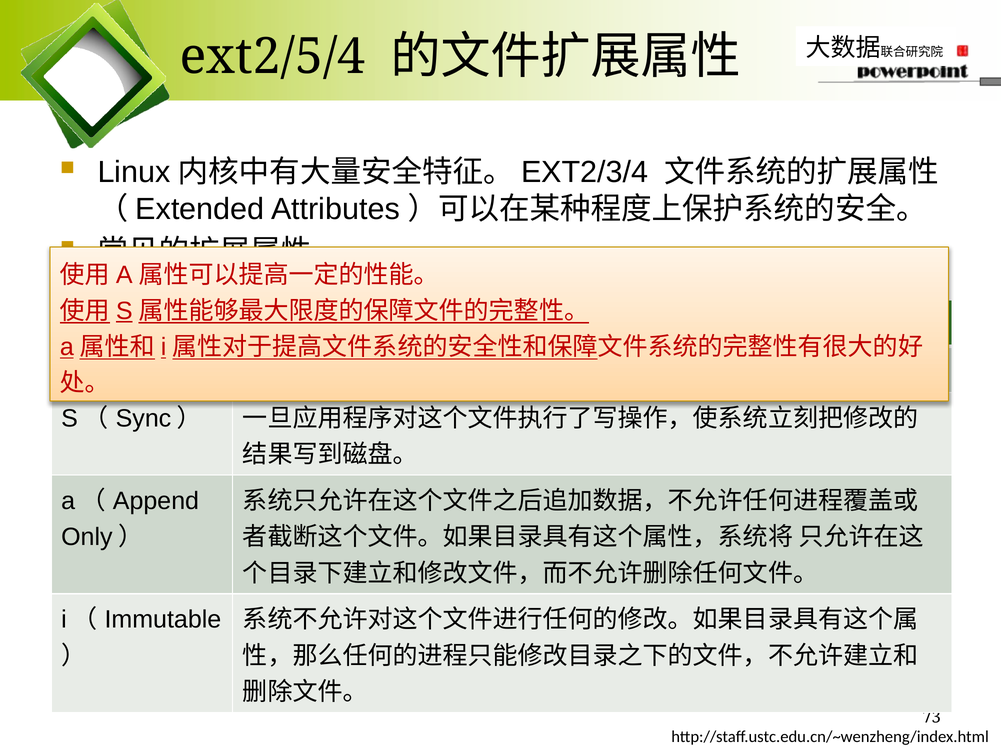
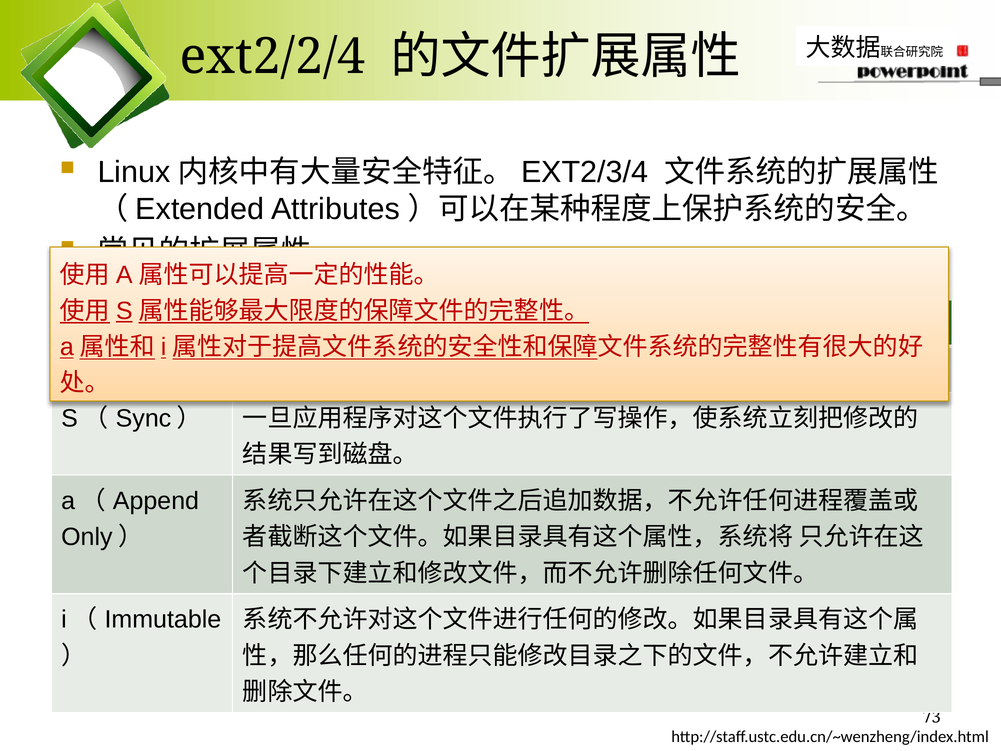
ext2/5/4: ext2/5/4 -> ext2/2/4 (272, 56)
